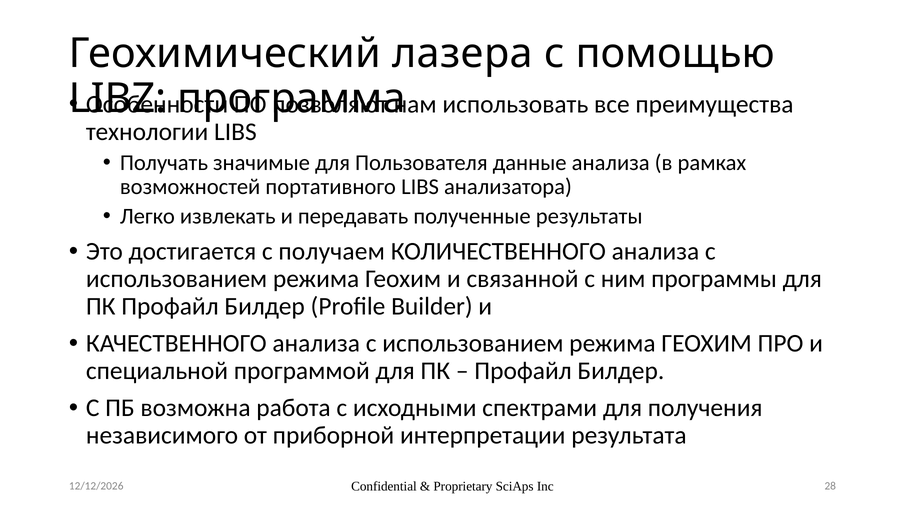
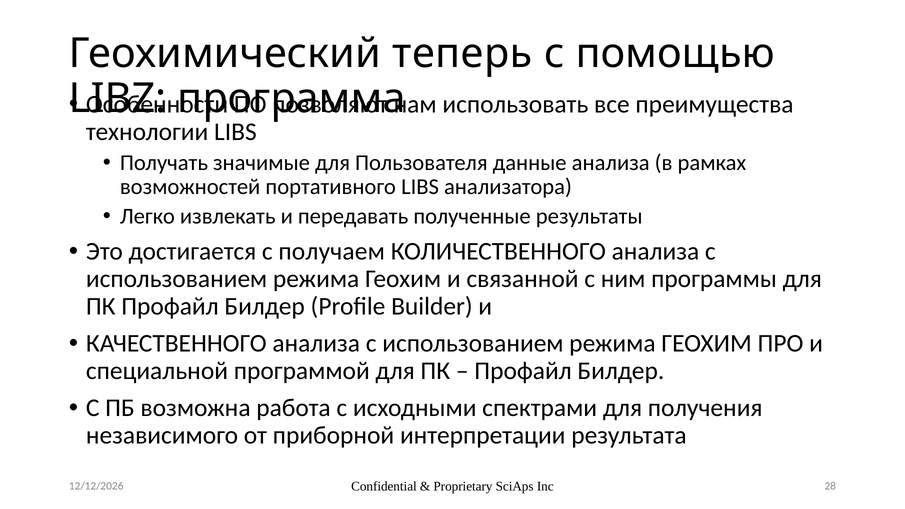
лазера: лазера -> теперь (462, 54)
